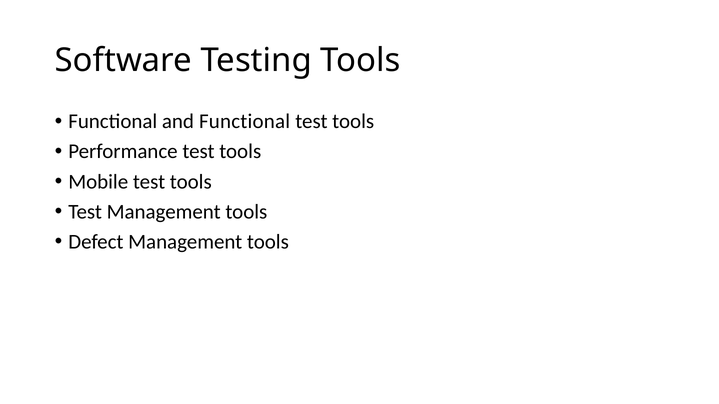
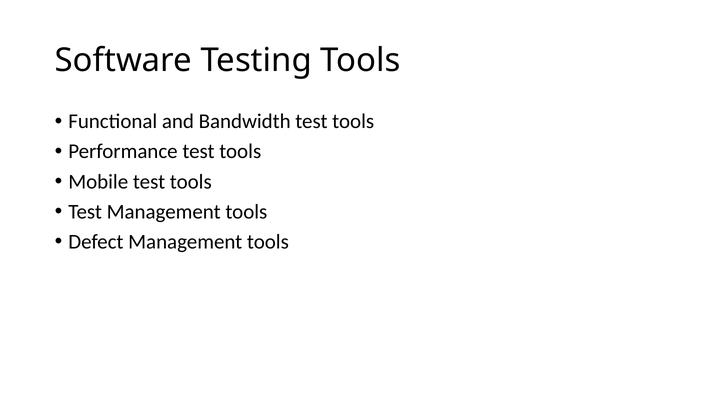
and Functional: Functional -> Bandwidth (245, 122)
